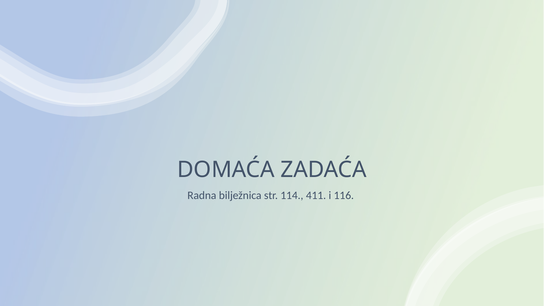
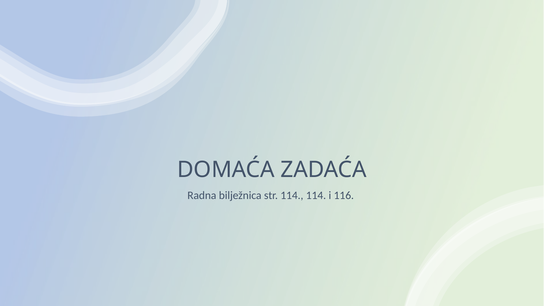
114 411: 411 -> 114 (316, 196)
